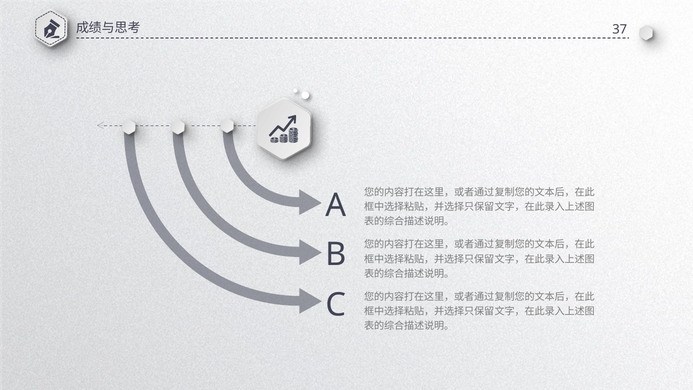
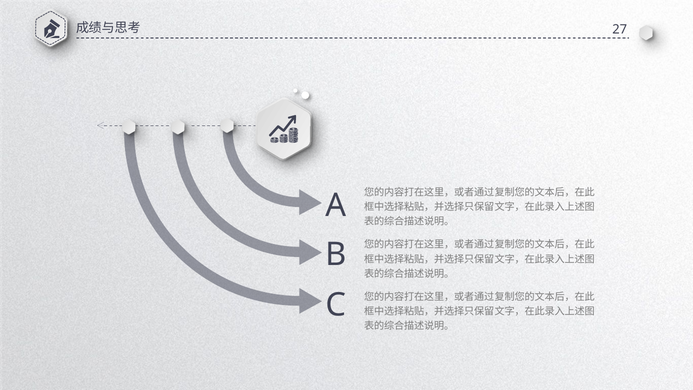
37: 37 -> 27 (620, 30)
